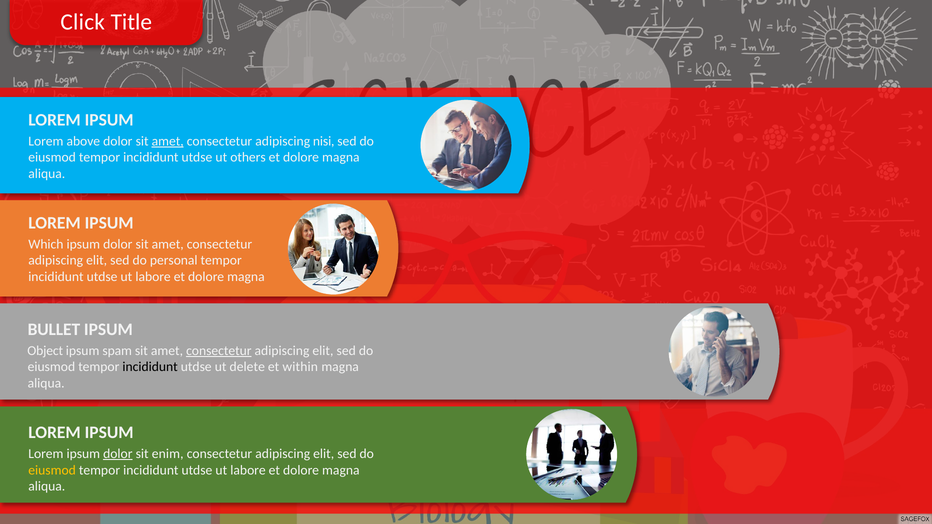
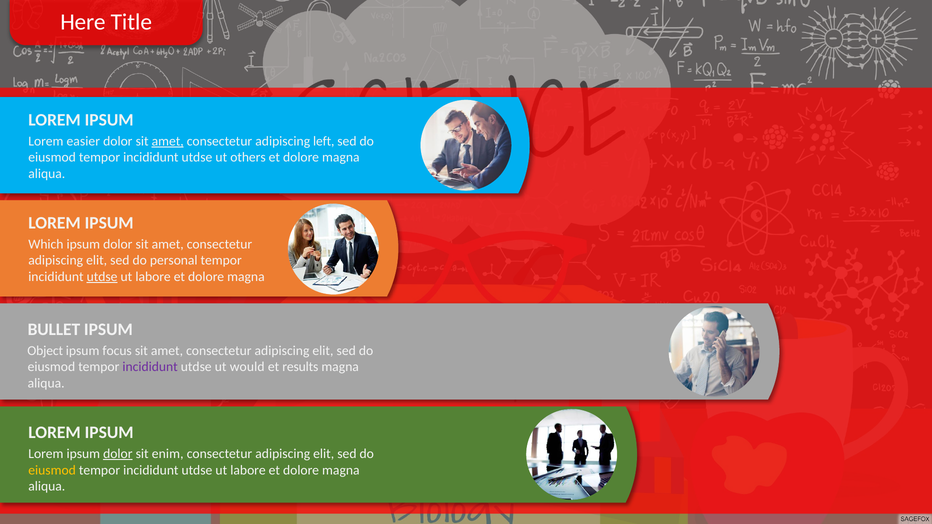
Click: Click -> Here (83, 22)
above: above -> easier (83, 141)
nisi: nisi -> left (324, 141)
utdse underline: none -> present (102, 277)
spam: spam -> focus (117, 351)
consectetur underline: present -> none (219, 351)
incididunt colour: black -> purple (150, 367)
delete: delete -> would (247, 367)
within: within -> results (300, 367)
